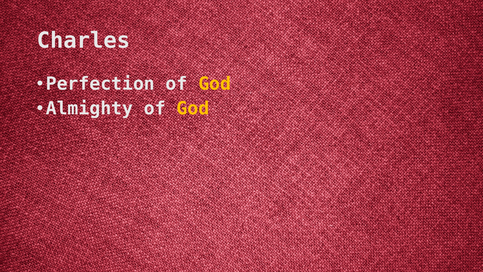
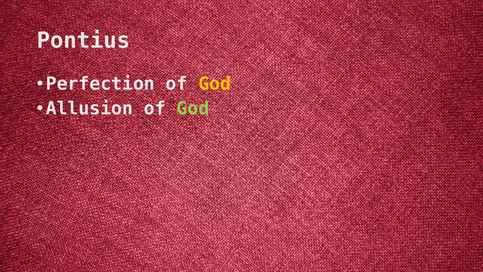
Charles: Charles -> Pontius (83, 41)
Almighty: Almighty -> Allusion (89, 108)
God colour: yellow -> light green (193, 108)
